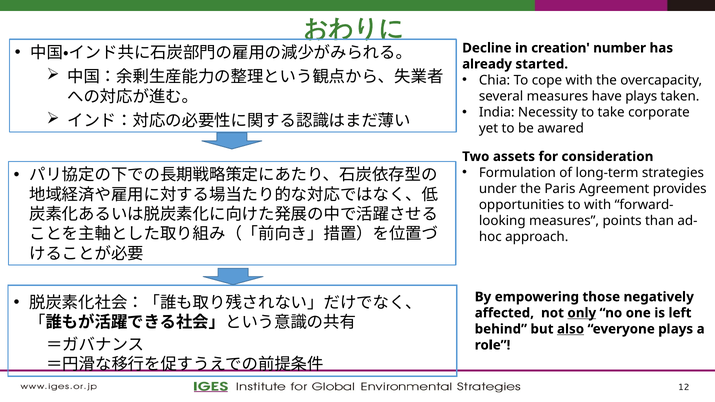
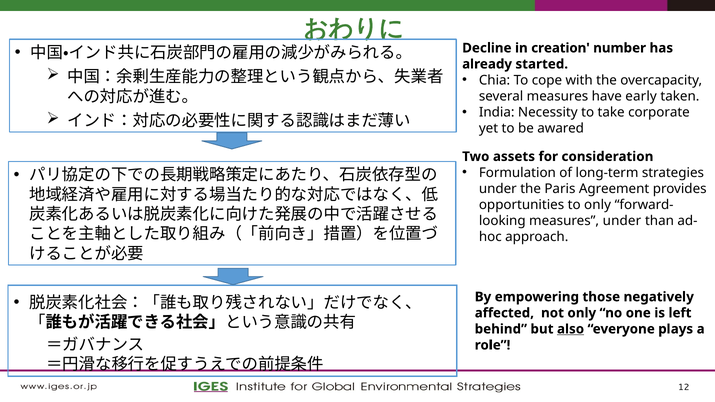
have plays: plays -> early (641, 96)
to with: with -> only (598, 205)
measures points: points -> under (622, 221)
only underline: present -> none (582, 313)
